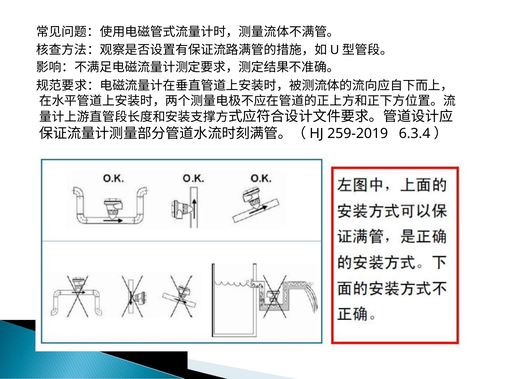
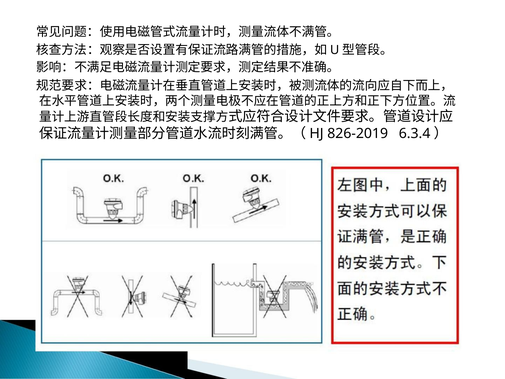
259-2019: 259-2019 -> 826-2019 (358, 133)
